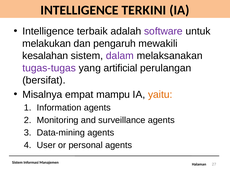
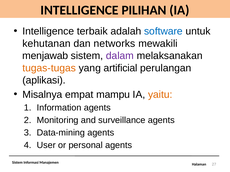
TERKINI: TERKINI -> PILIHAN (144, 10)
software colour: purple -> blue (163, 31)
melakukan: melakukan -> kehutanan (47, 44)
pengaruh: pengaruh -> networks (114, 44)
kesalahan: kesalahan -> menjawab (45, 56)
tugas-tugas colour: purple -> orange (49, 68)
bersifat: bersifat -> aplikasi (44, 80)
